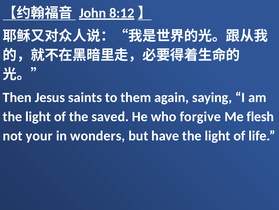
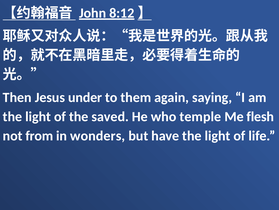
saints: saints -> under (85, 97)
forgive: forgive -> temple (200, 116)
your: your -> from (39, 135)
